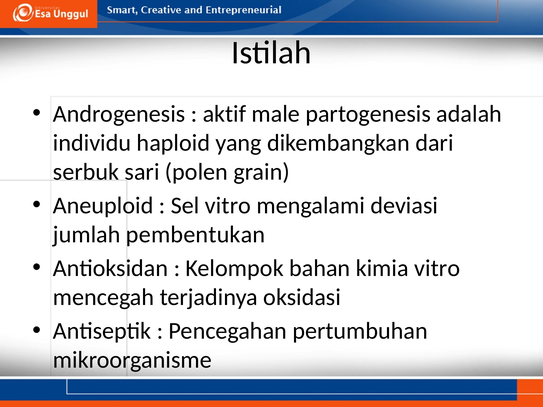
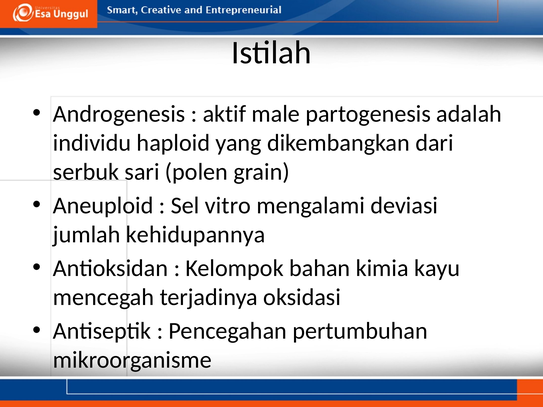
pembentukan: pembentukan -> kehidupannya (196, 235)
kimia vitro: vitro -> kayu (437, 268)
